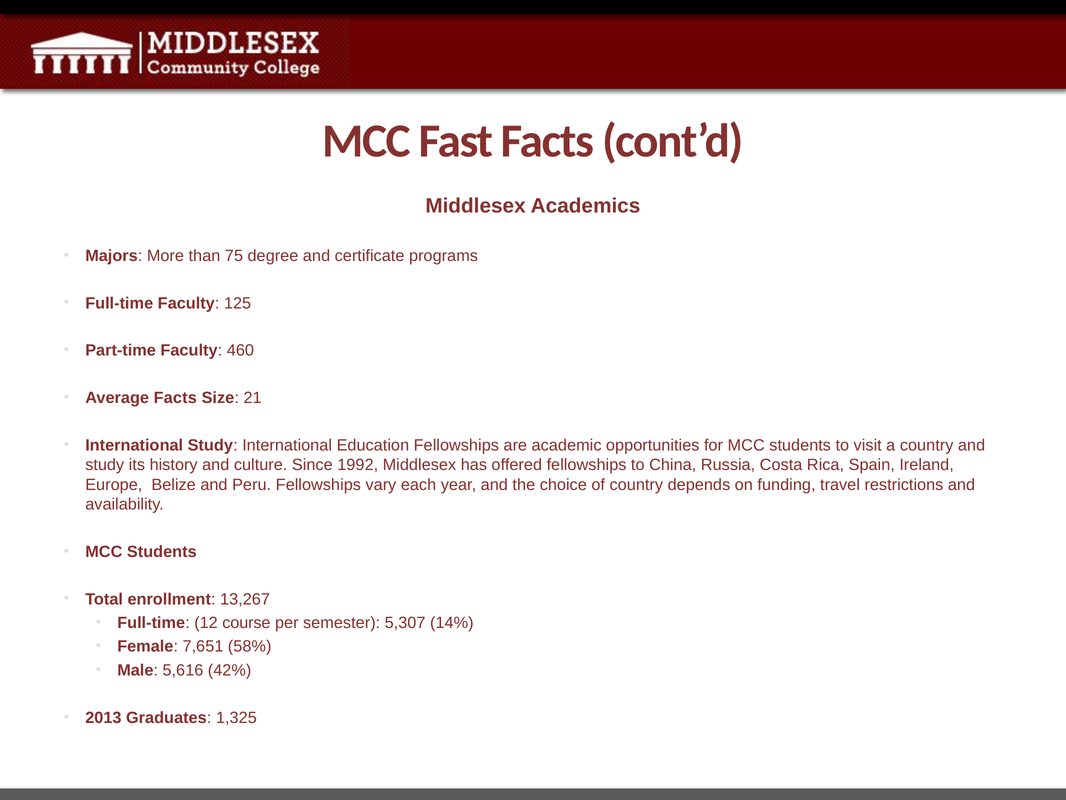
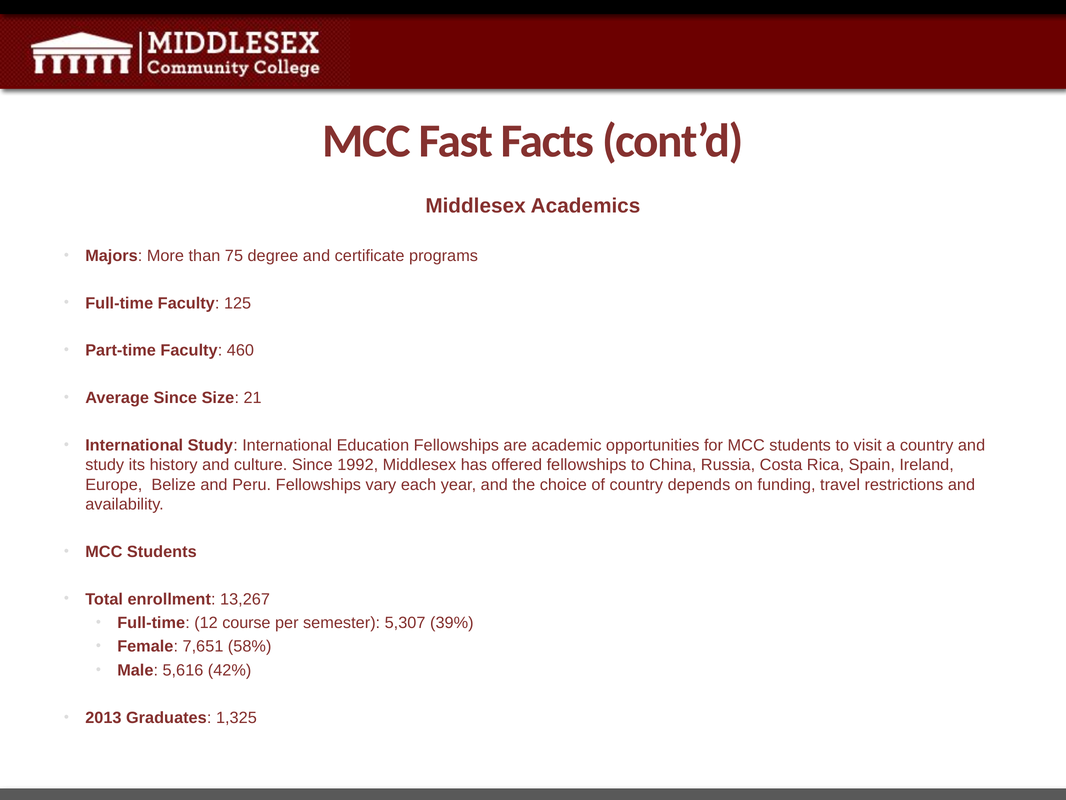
Average Facts: Facts -> Since (175, 398)
14%: 14% -> 39% (452, 622)
